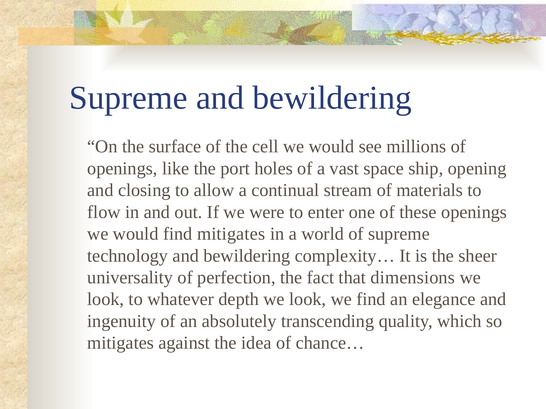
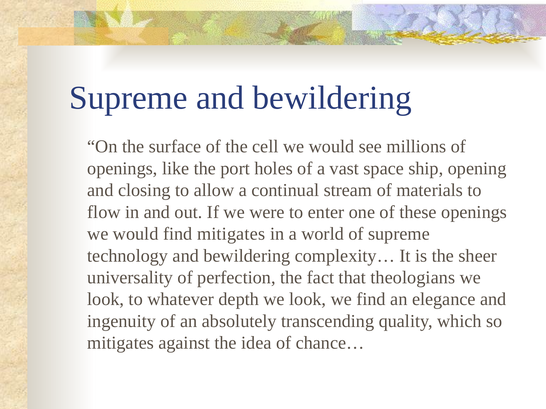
dimensions: dimensions -> theologians (413, 278)
